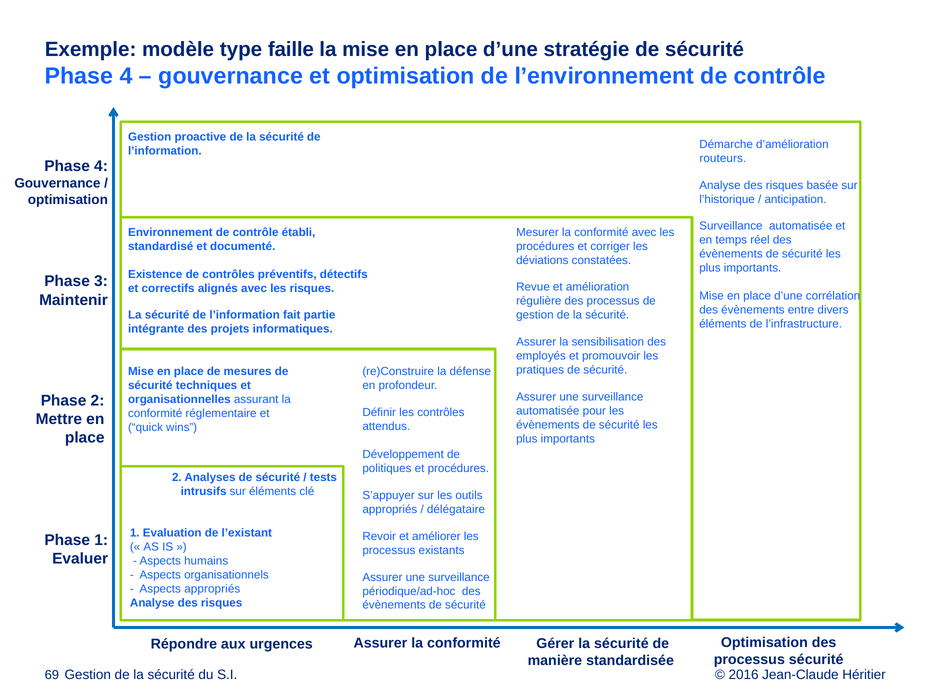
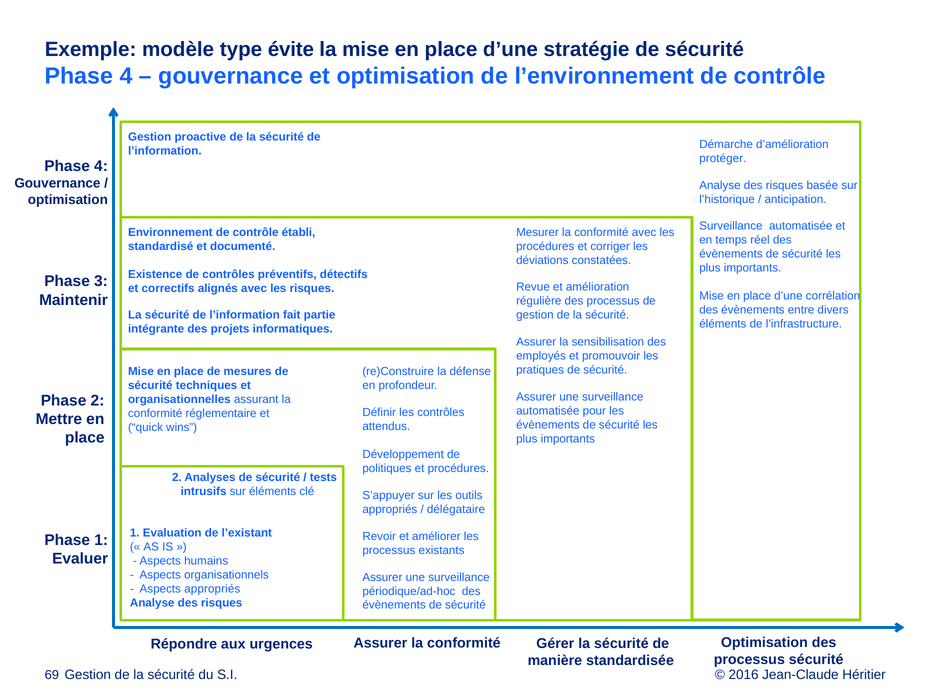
faille: faille -> évite (291, 50)
routeurs: routeurs -> protéger (723, 158)
